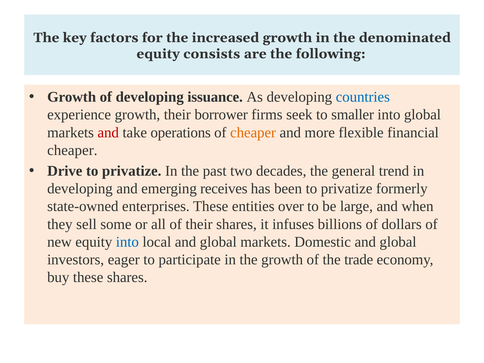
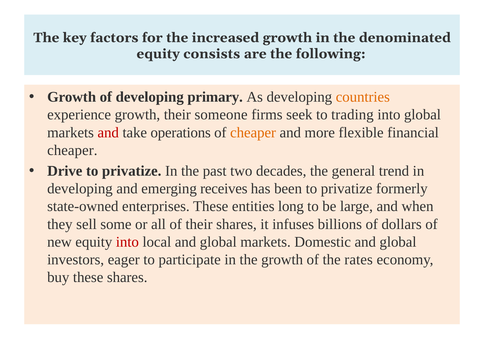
issuance: issuance -> primary (215, 97)
countries colour: blue -> orange (363, 97)
borrower: borrower -> someone (221, 115)
smaller: smaller -> trading (352, 115)
over: over -> long (291, 206)
into colour: blue -> red (127, 242)
trade: trade -> rates (359, 260)
